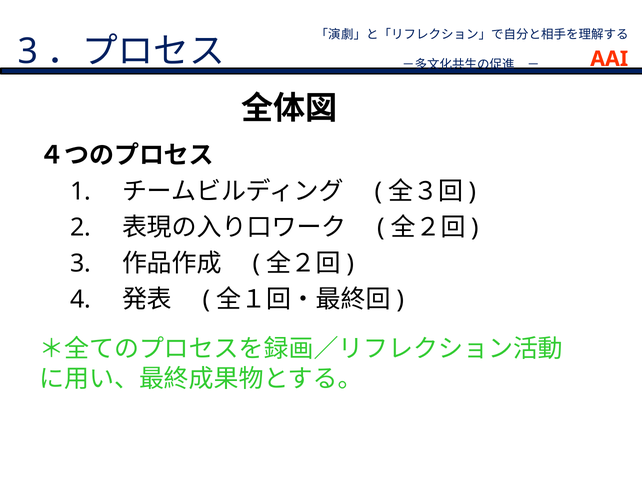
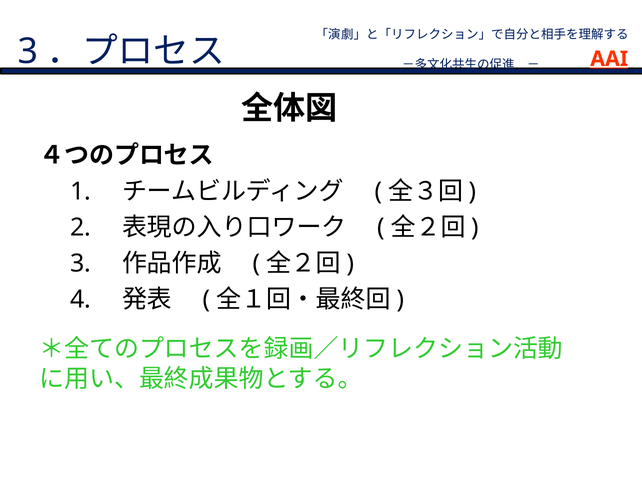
AAI underline: none -> present (609, 59)
